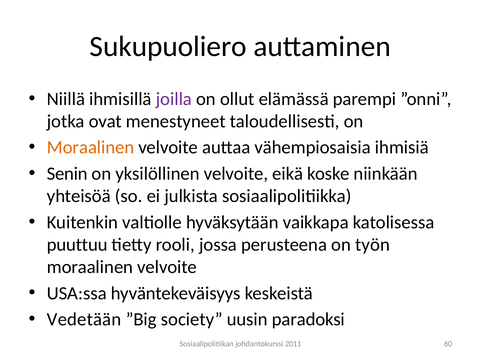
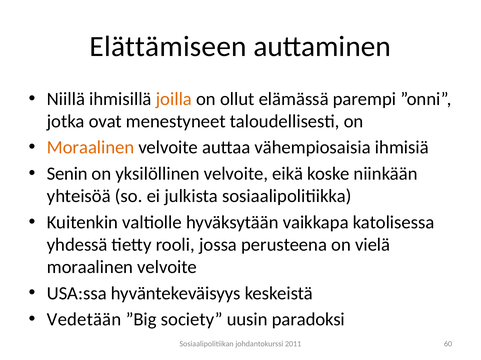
Sukupuoliero: Sukupuoliero -> Elättämiseen (168, 47)
joilla colour: purple -> orange (174, 99)
puuttuu: puuttuu -> yhdessä (77, 245)
työn: työn -> vielä (373, 245)
